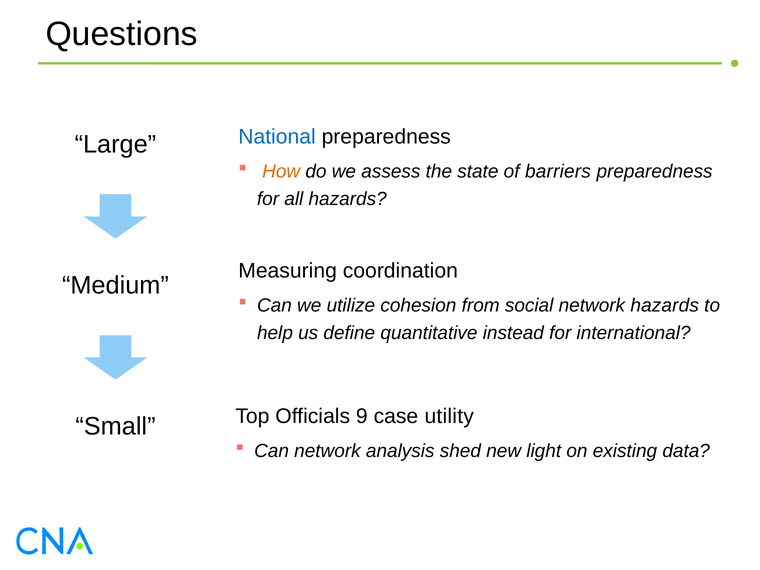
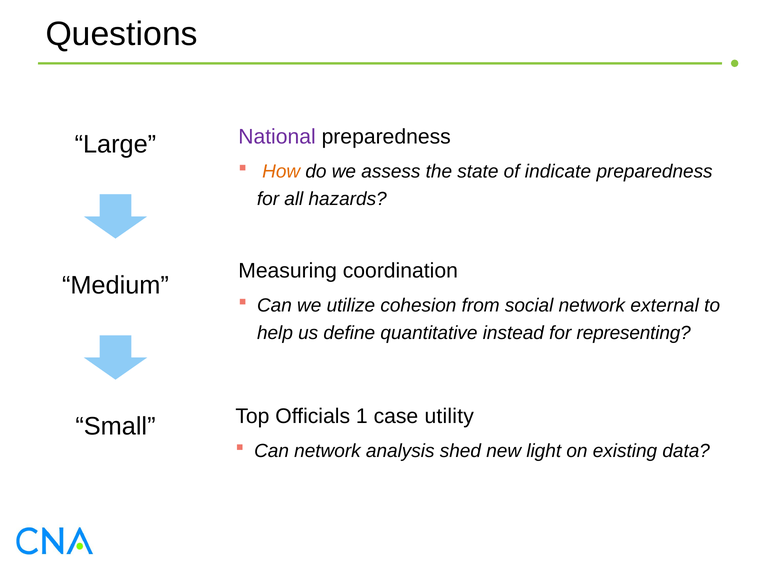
National colour: blue -> purple (277, 137)
barriers: barriers -> indicate (558, 172)
network hazards: hazards -> external (665, 306)
international: international -> representing (634, 333)
9: 9 -> 1 (362, 416)
